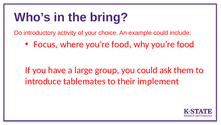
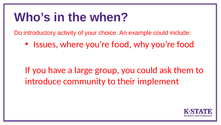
bring: bring -> when (109, 17)
Focus: Focus -> Issues (46, 44)
tablemates: tablemates -> community (84, 81)
